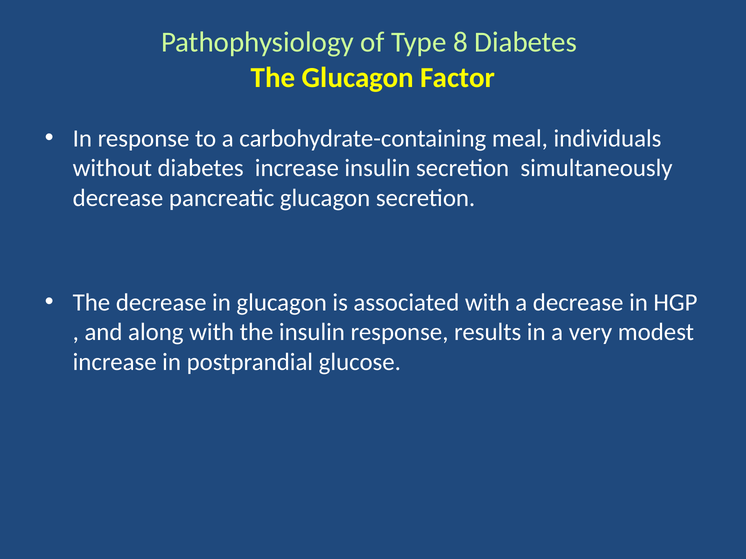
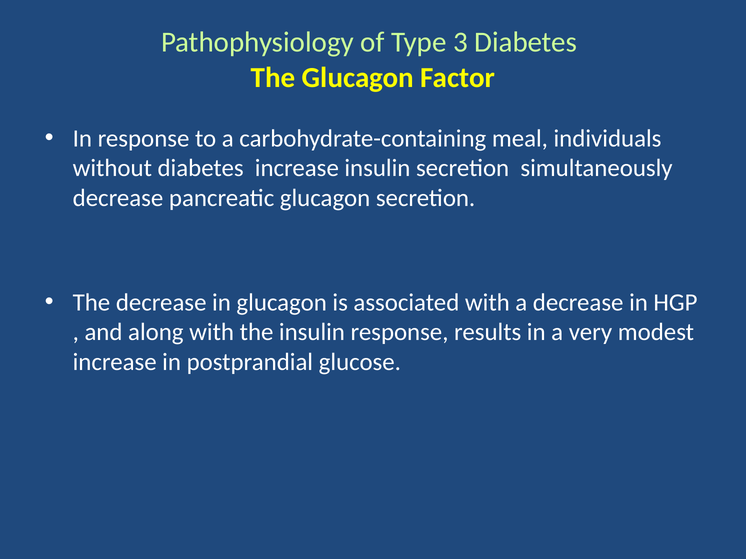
8: 8 -> 3 (460, 42)
